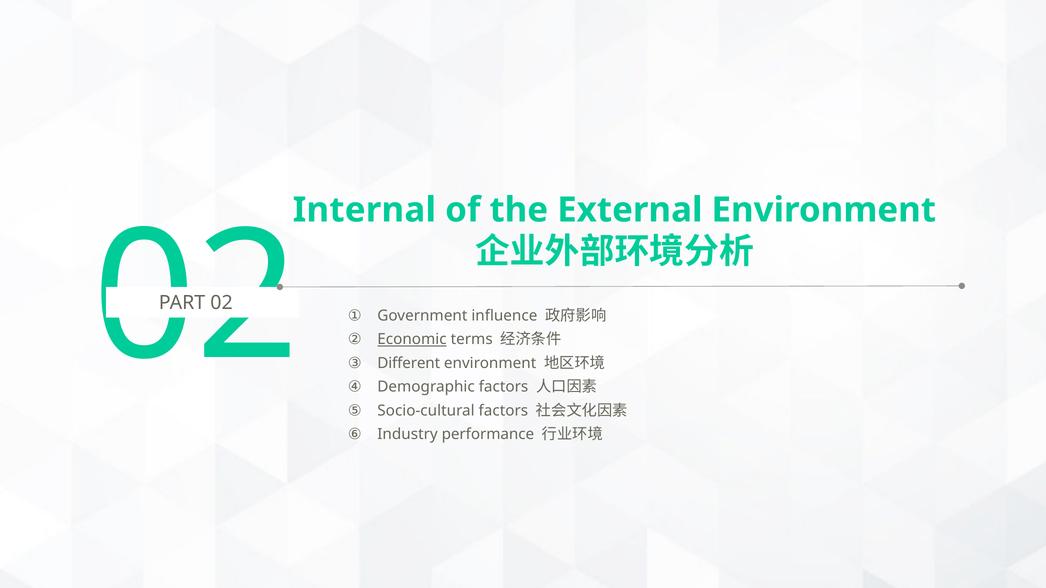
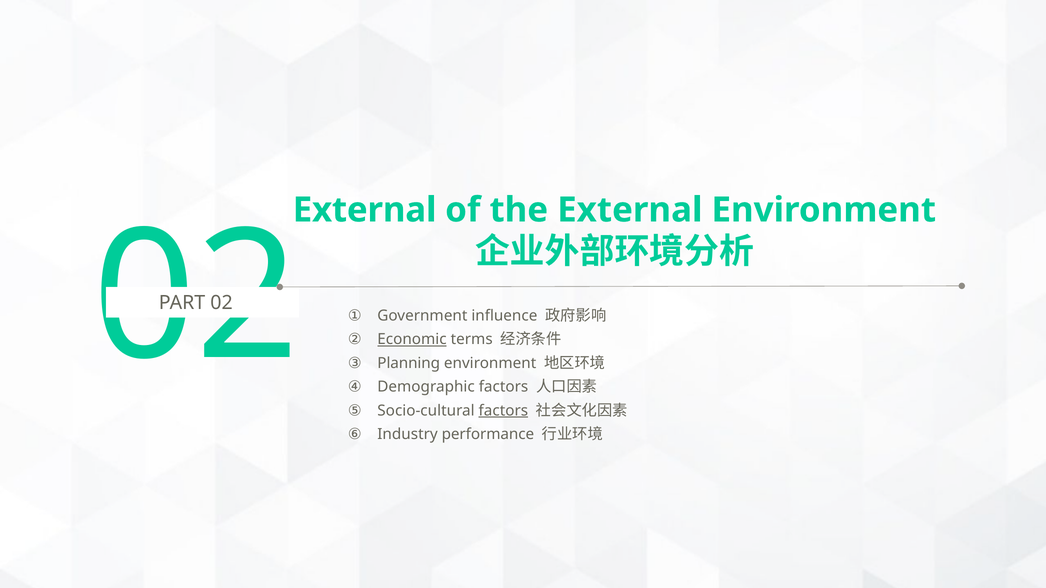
Internal: Internal -> External (365, 210)
Different: Different -> Planning (409, 363)
factors underline: none -> present (503, 411)
